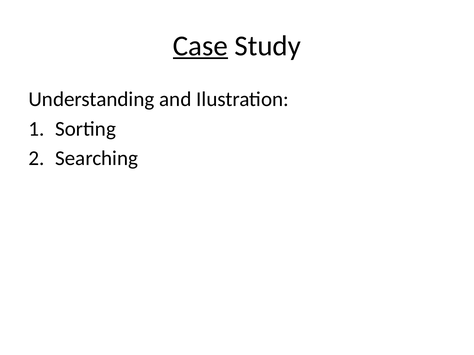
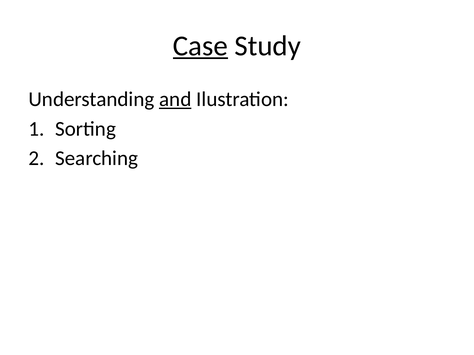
and underline: none -> present (175, 99)
